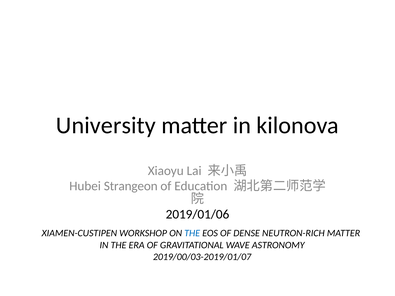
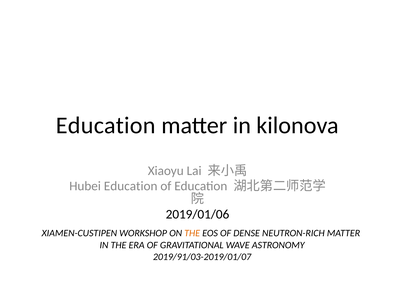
University: University -> Education (106, 125)
Hubei Strangeon: Strangeon -> Education (131, 186)
THE colour: blue -> orange (192, 233)
2019/00/03-2019/01/07: 2019/00/03-2019/01/07 -> 2019/91/03-2019/01/07 (202, 257)
